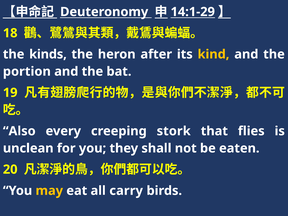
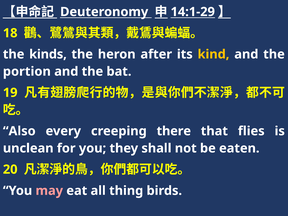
stork: stork -> there (174, 131)
may colour: yellow -> pink (49, 191)
carry: carry -> thing (126, 191)
